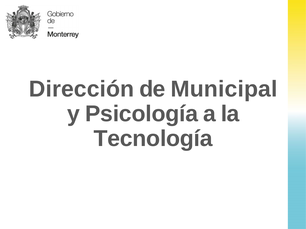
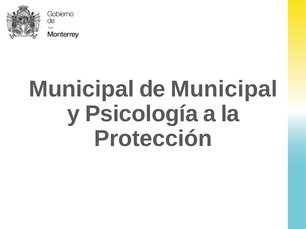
Dirección: Dirección -> Municipal (82, 89)
Tecnología: Tecnología -> Protección (153, 139)
